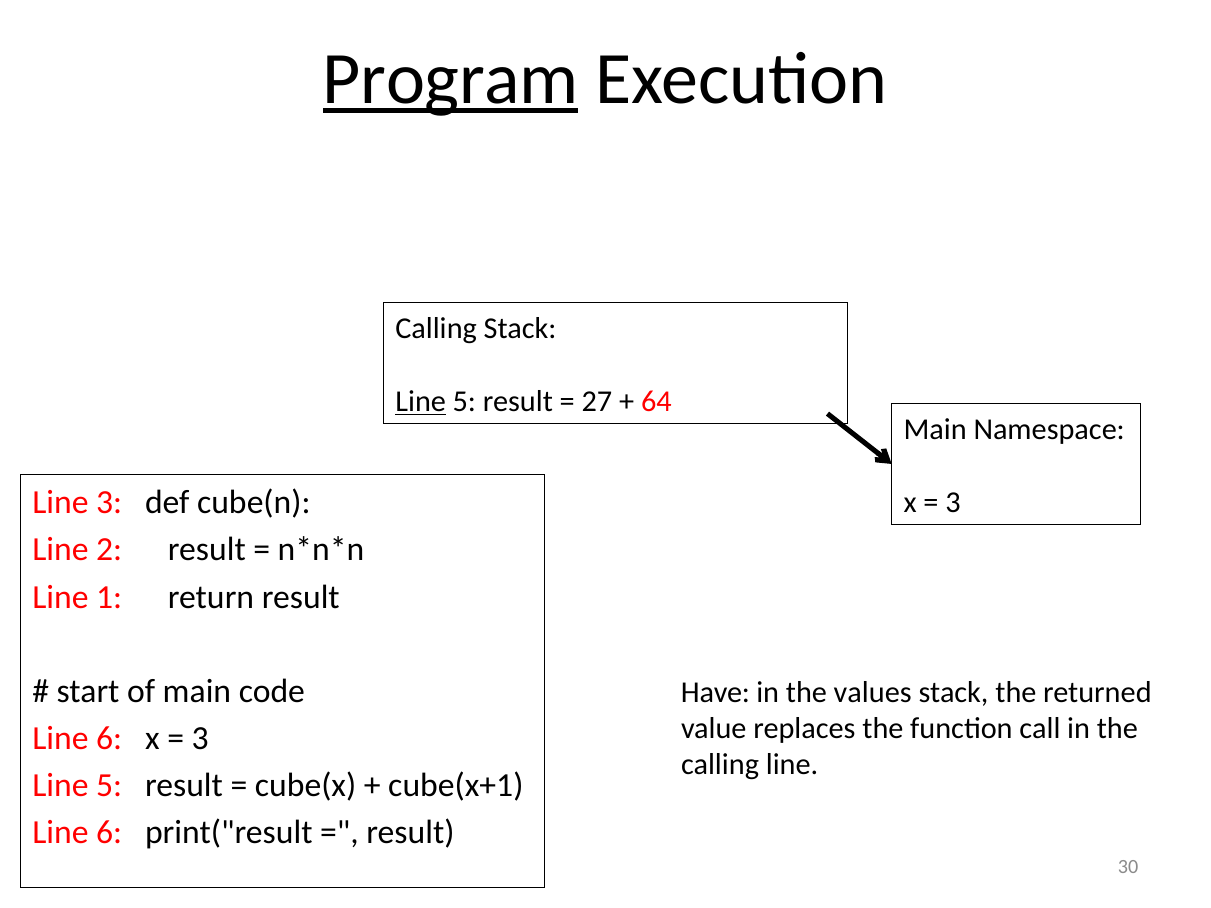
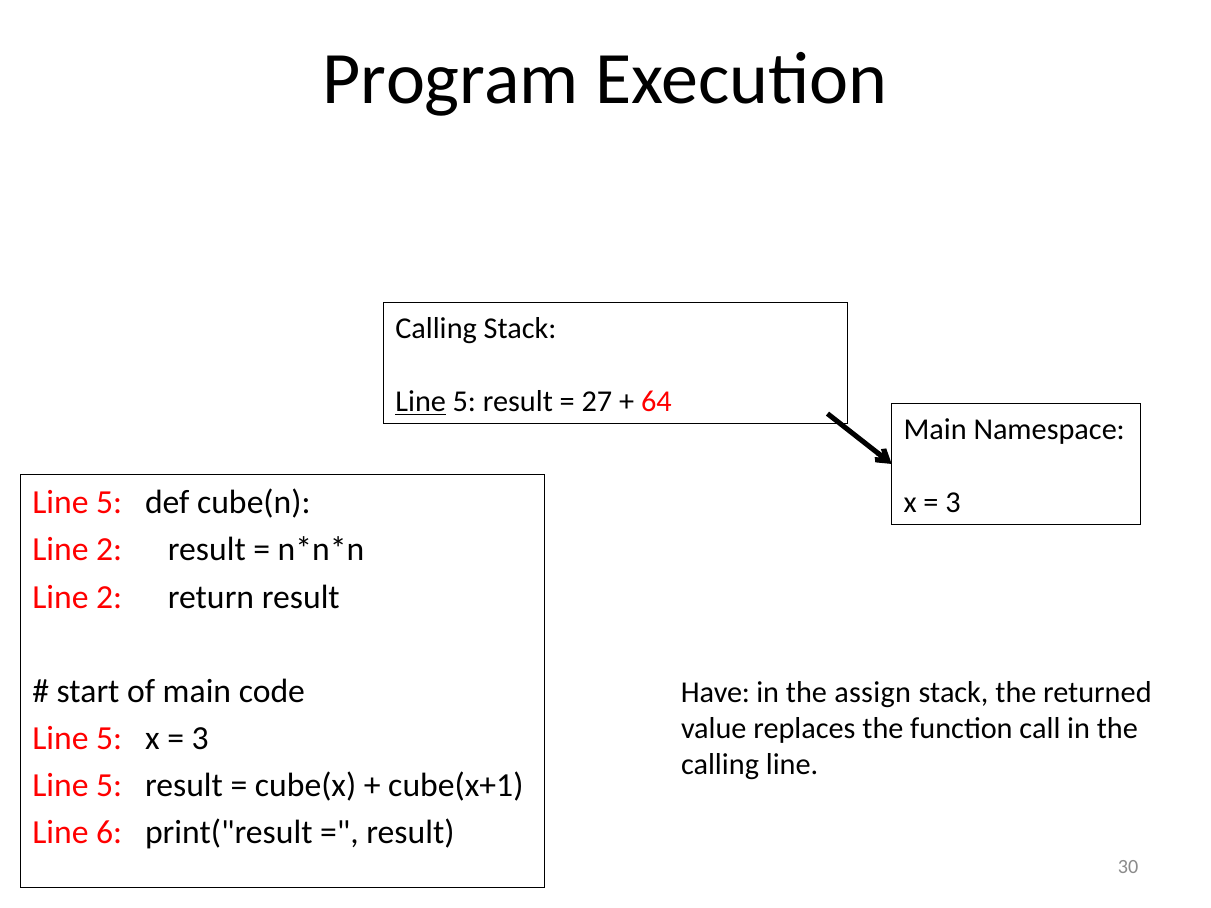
Program underline: present -> none (451, 79)
3: 3 -> 5 (109, 503)
1: 1 -> 2 (109, 597)
values: values -> assign (873, 692)
6: 6 -> 5 (109, 738)
